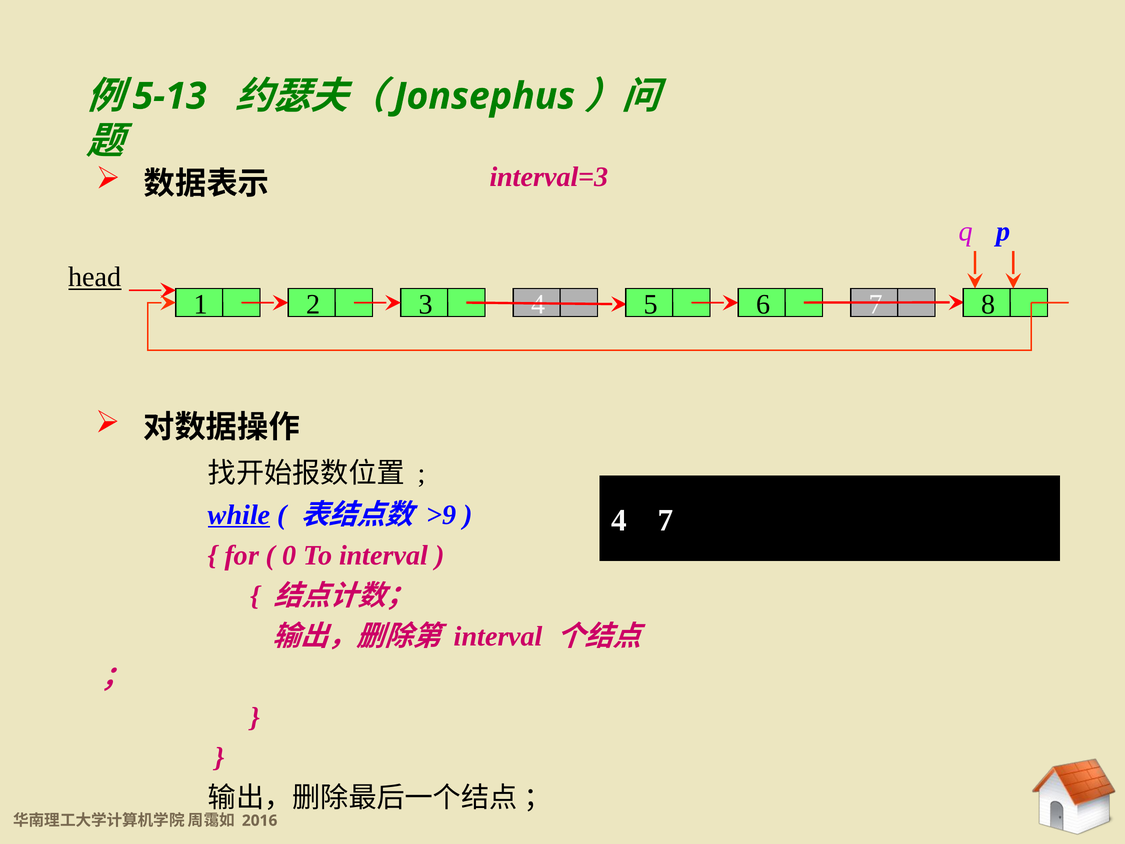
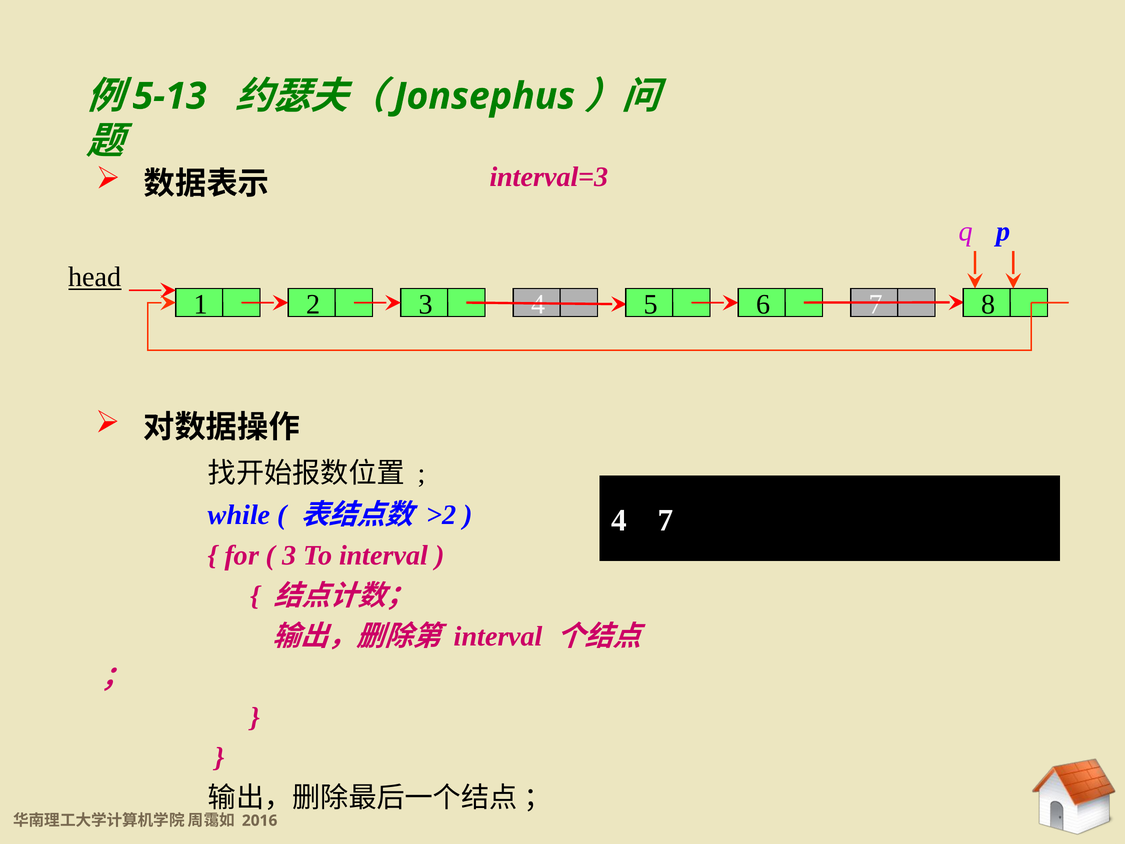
while underline: present -> none (239, 515)
>9: >9 -> >2 (441, 515)
0: 0 -> 3 (289, 555)
